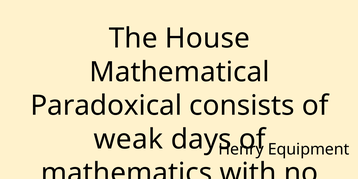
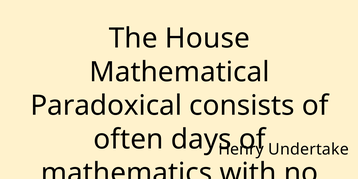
weak: weak -> often (128, 139)
Equipment: Equipment -> Undertake (309, 149)
